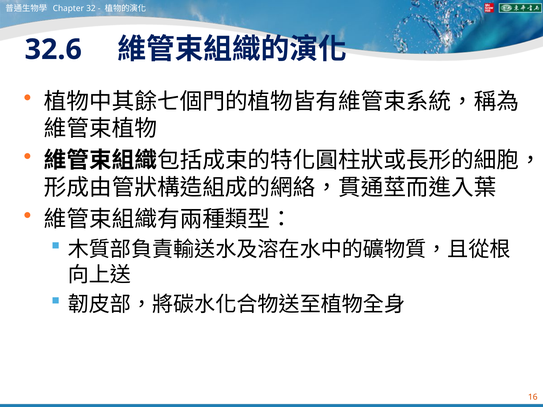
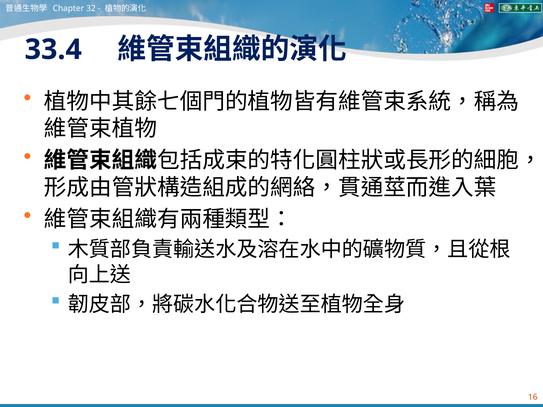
32.6: 32.6 -> 33.4 (53, 50)
